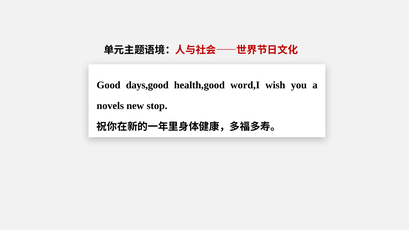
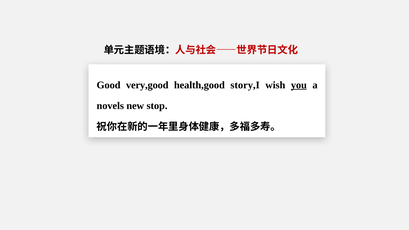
days,good: days,good -> very,good (147, 85)
word,I: word,I -> story,I (245, 85)
you underline: none -> present (299, 85)
